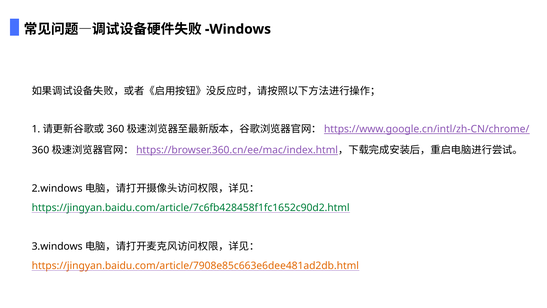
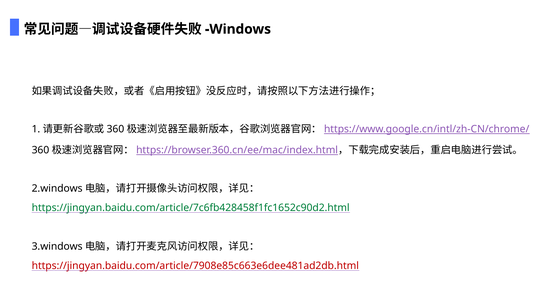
https://jingyan.baidu.com/article/7908e85c663e6dee481ad2db.html colour: orange -> red (195, 266)
